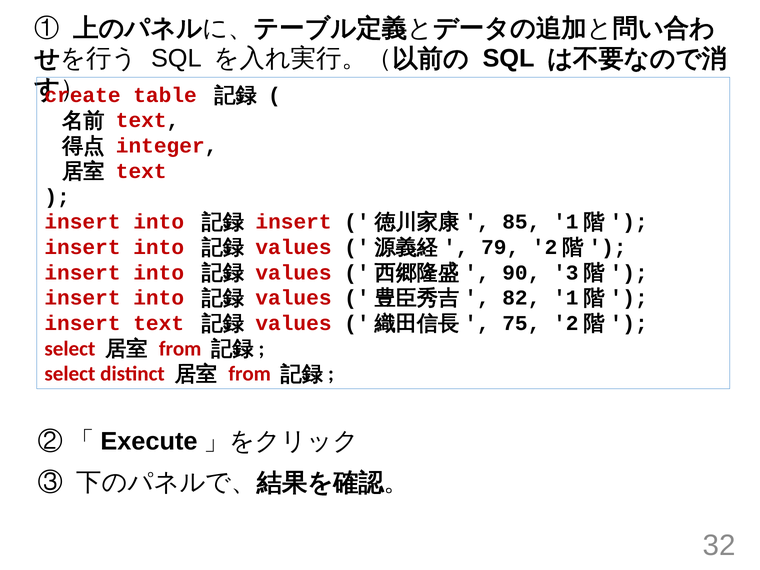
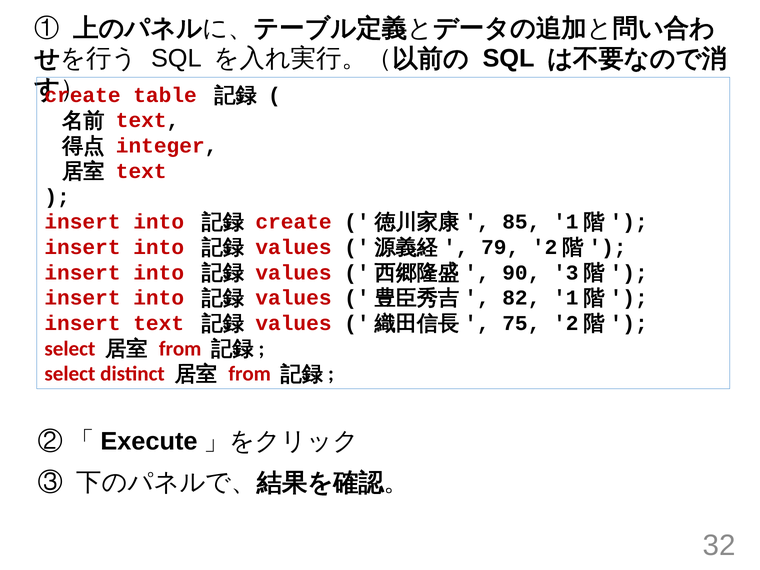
insert: insert -> create (294, 222)
